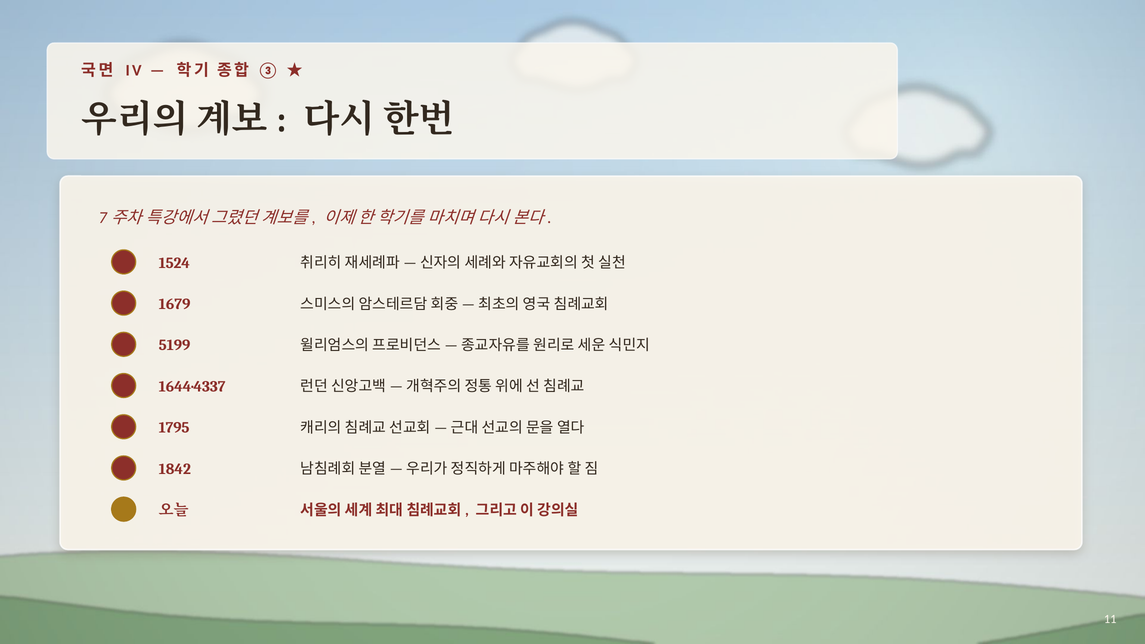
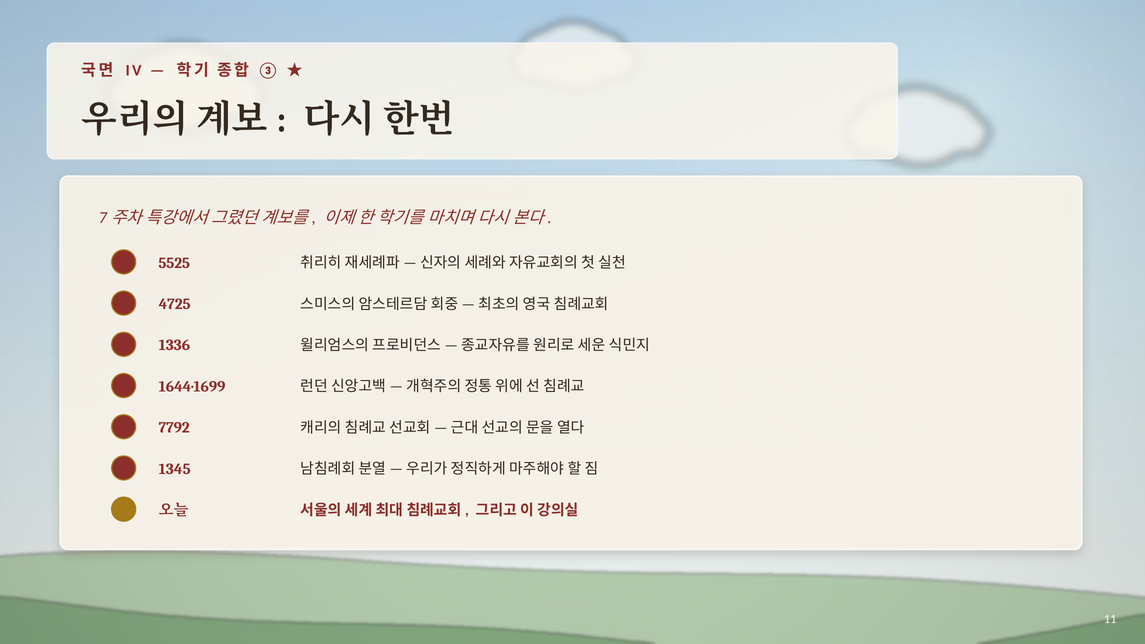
1524: 1524 -> 5525 (174, 263)
1679: 1679 -> 4725 (175, 304)
5199: 5199 -> 1336 (174, 345)
1644·4337: 1644·4337 -> 1644·1699 (192, 387)
1795: 1795 -> 7792 (174, 428)
1842: 1842 -> 1345 (175, 469)
